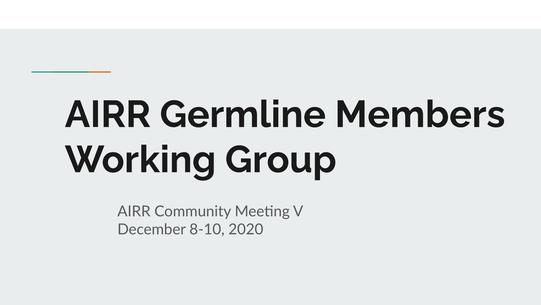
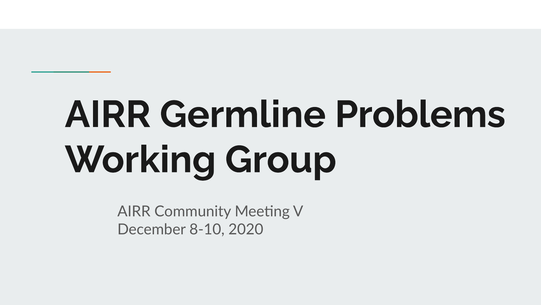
Members: Members -> Problems (420, 114)
